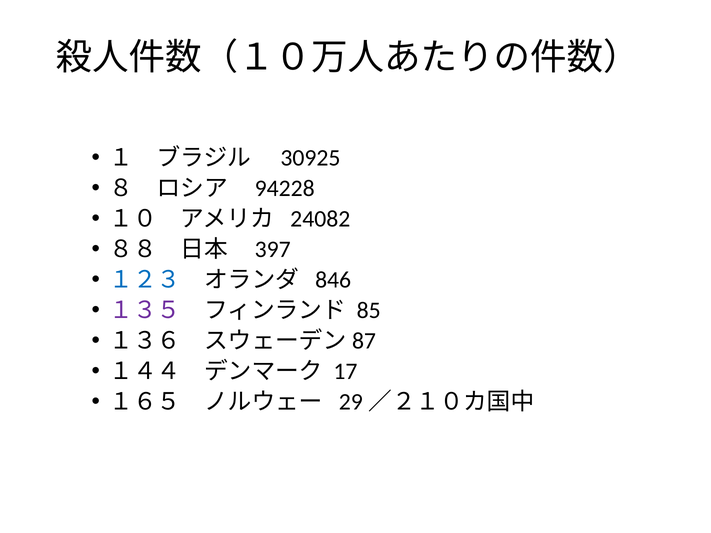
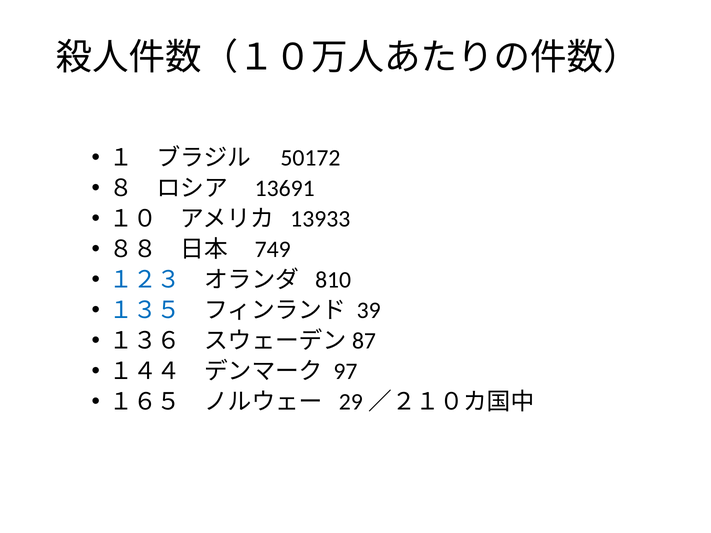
30925: 30925 -> 50172 (310, 158)
94228: 94228 -> 13691 (285, 189)
24082: 24082 -> 13933 (320, 219)
397: 397 -> 749 (273, 250)
846: 846 -> 810 (333, 280)
１３５ colour: purple -> blue (145, 311)
85: 85 -> 39 (369, 311)
17: 17 -> 97 (345, 372)
